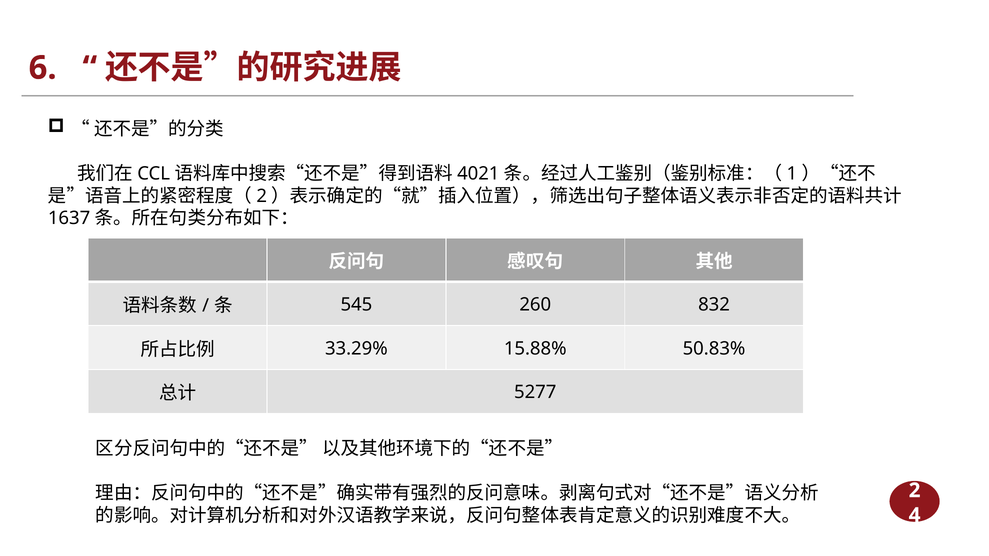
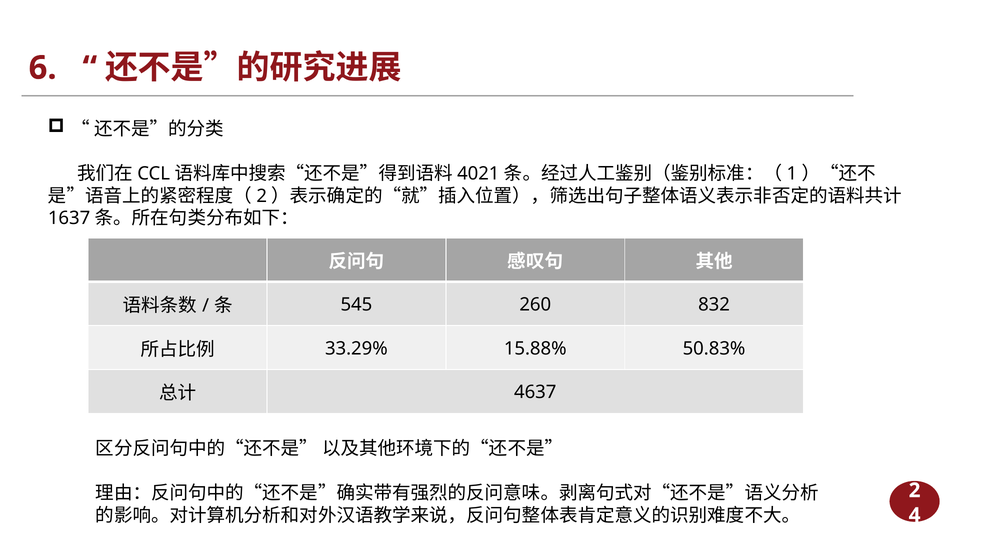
5277: 5277 -> 4637 (535, 393)
